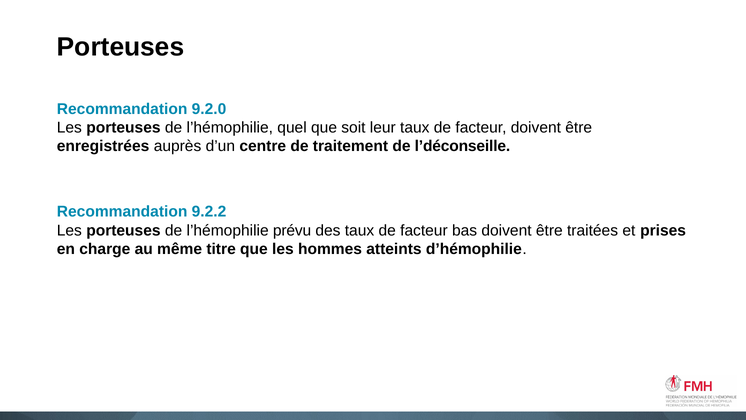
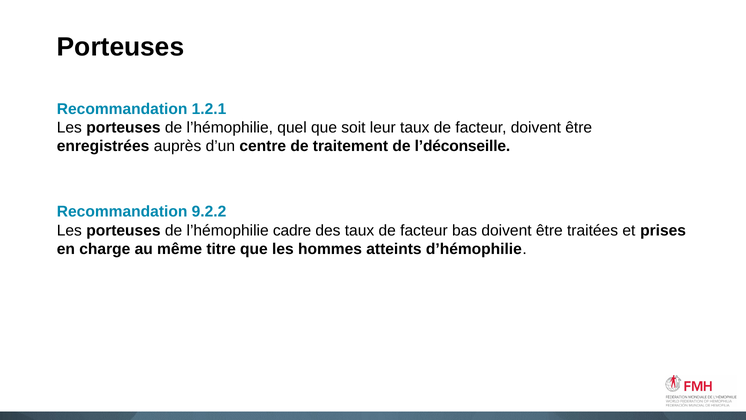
9.2.0: 9.2.0 -> 1.2.1 (209, 109)
prévu: prévu -> cadre (292, 230)
